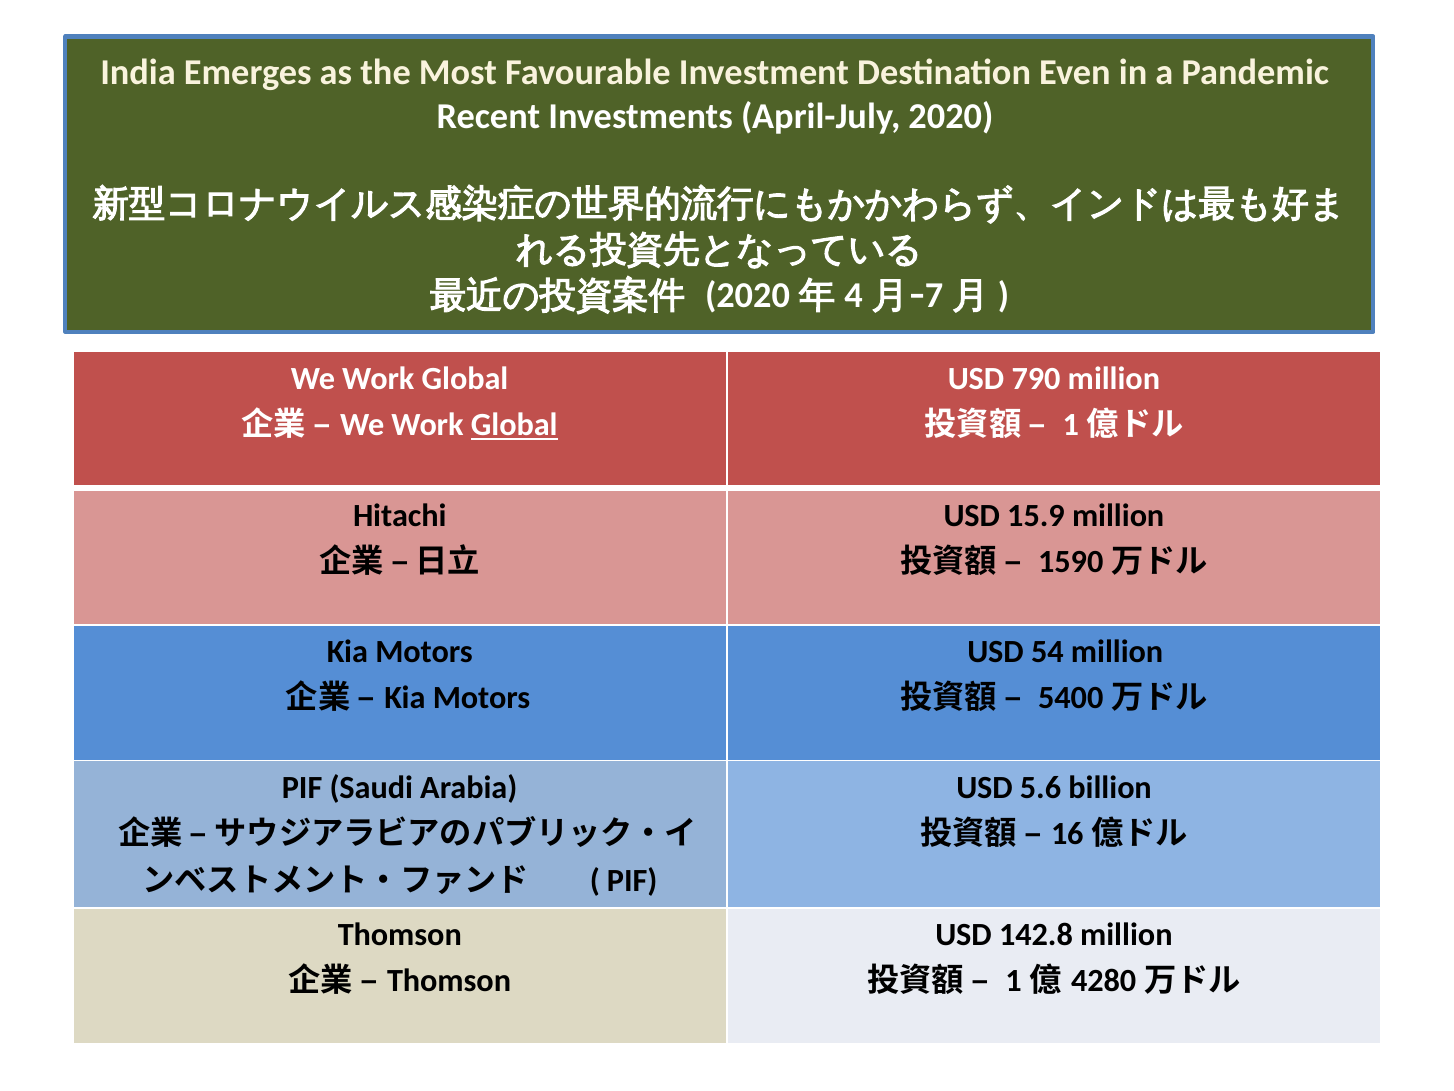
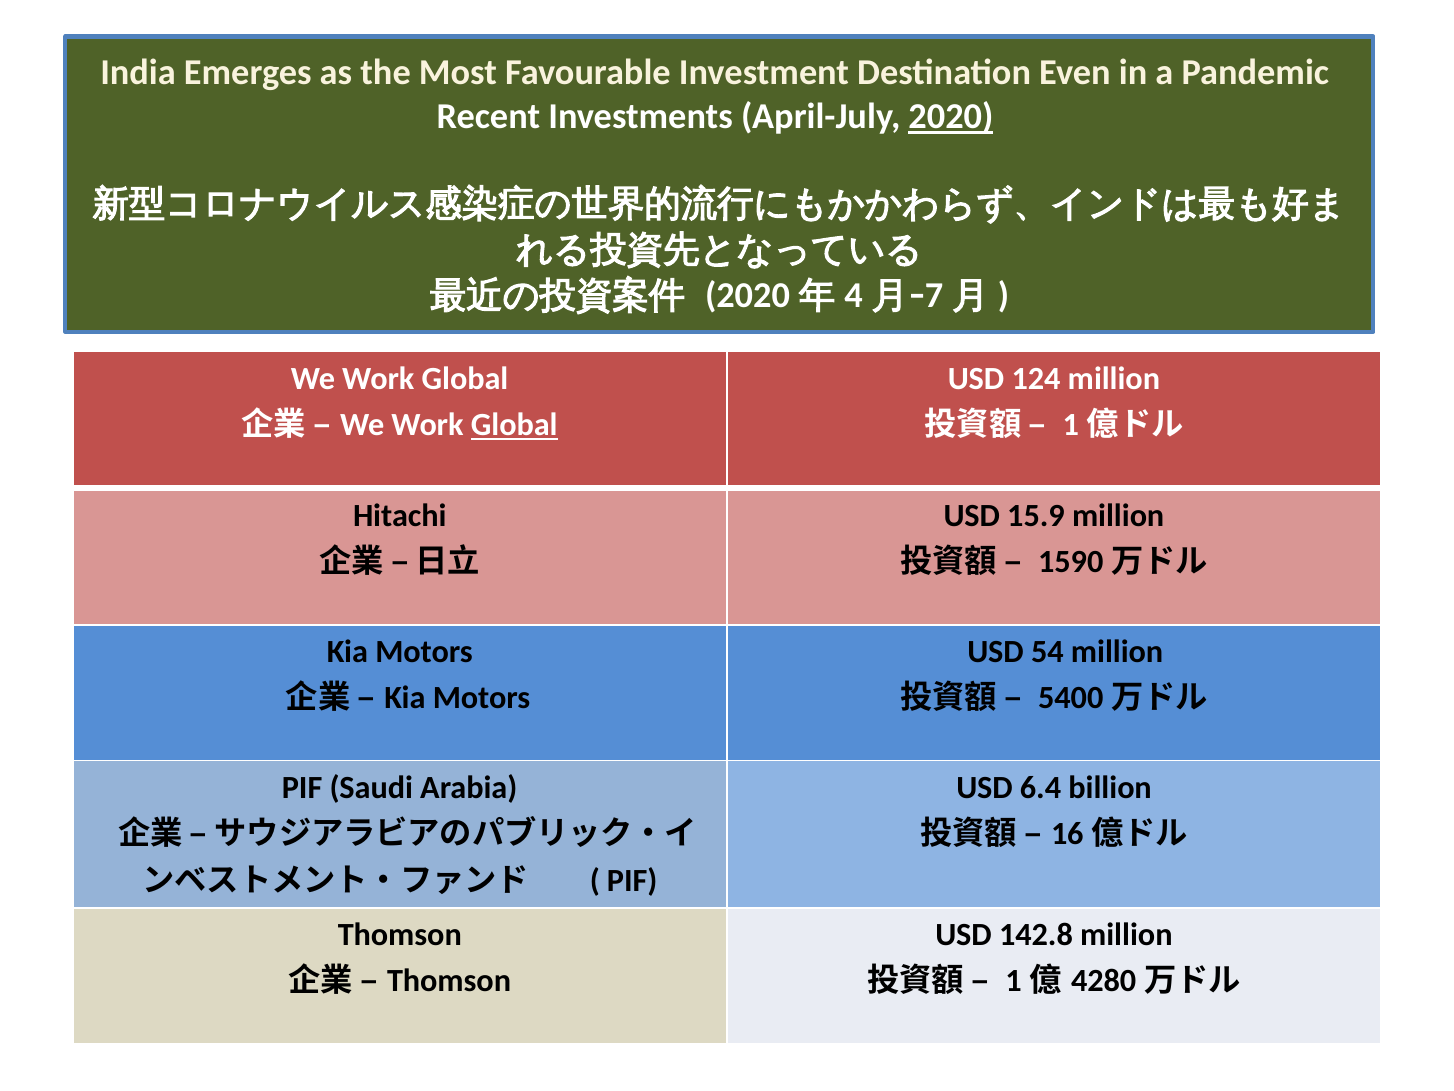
2020 underline: none -> present (951, 117)
790: 790 -> 124 (1036, 379)
5.6: 5.6 -> 6.4 (1041, 788)
